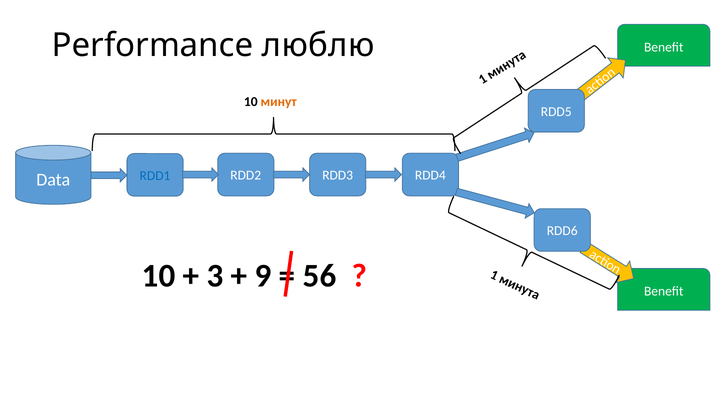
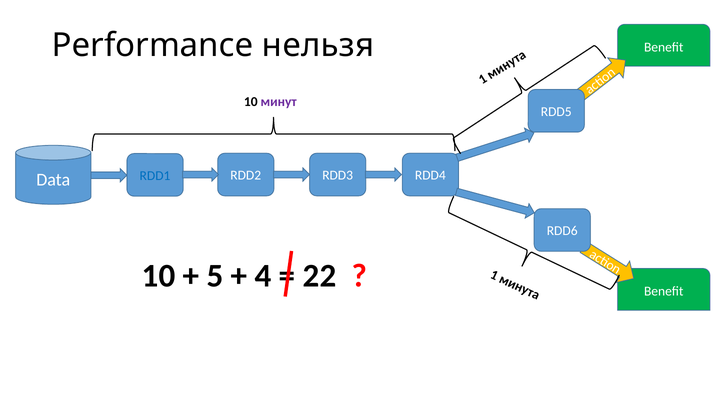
люблю: люблю -> нельзя (318, 45)
минут colour: orange -> purple (279, 102)
3: 3 -> 5 (215, 275)
9: 9 -> 4 (263, 275)
56: 56 -> 22 (320, 275)
